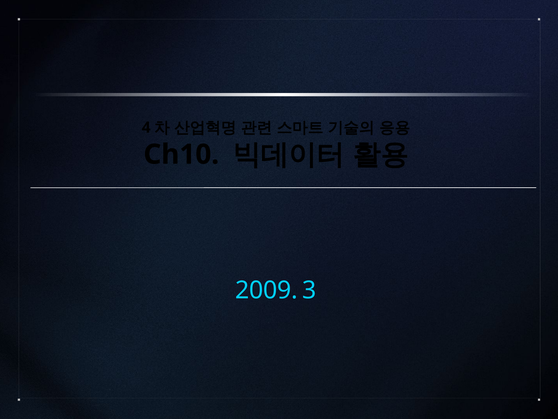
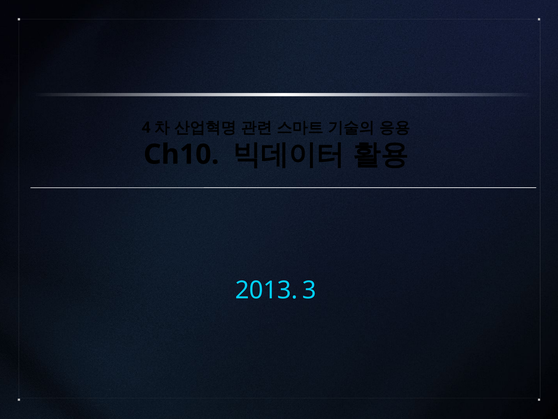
2009: 2009 -> 2013 (266, 290)
